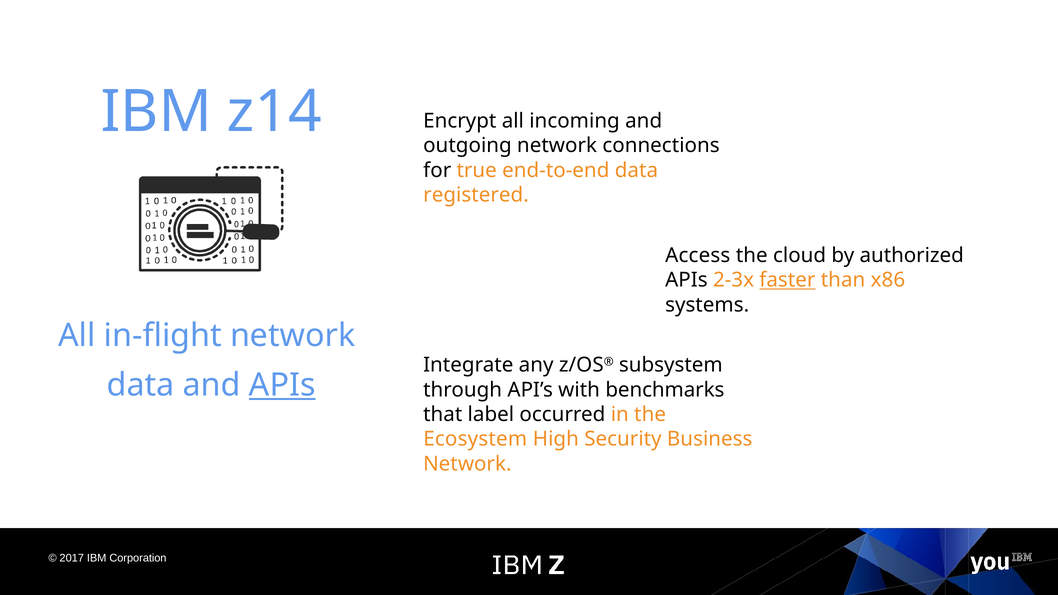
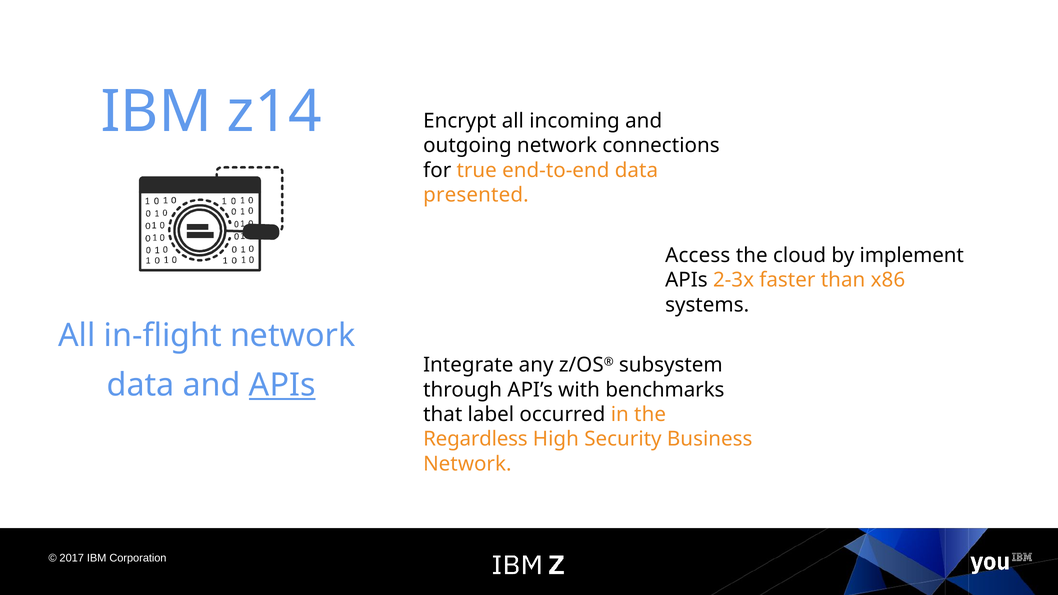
registered: registered -> presented (476, 195)
authorized: authorized -> implement (912, 256)
faster underline: present -> none (787, 280)
Ecosystem: Ecosystem -> Regardless (475, 439)
